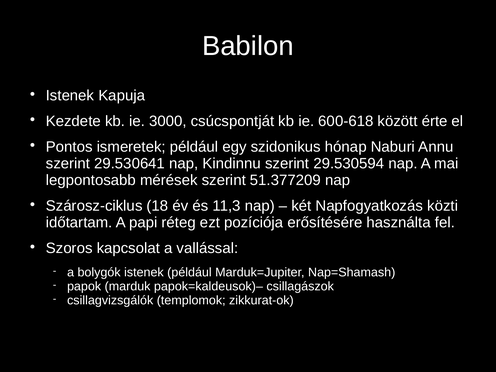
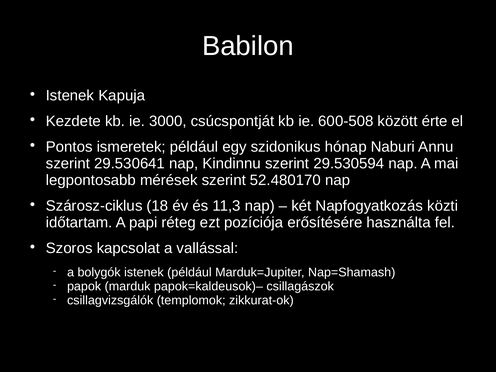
600-618: 600-618 -> 600-508 (346, 121)
51.377209: 51.377209 -> 52.480170 (285, 180)
